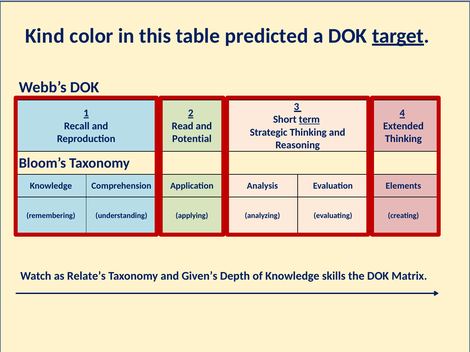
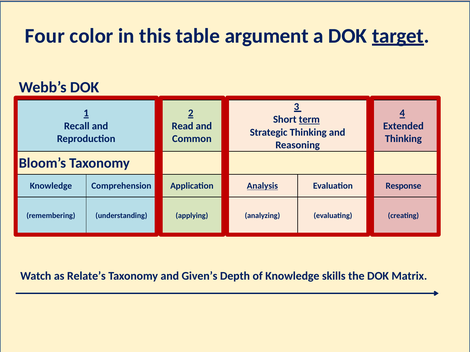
Kind: Kind -> Four (45, 36)
predicted: predicted -> argument (267, 36)
Potential: Potential -> Common (192, 139)
Analysis underline: none -> present (262, 186)
Elements: Elements -> Response (403, 186)
